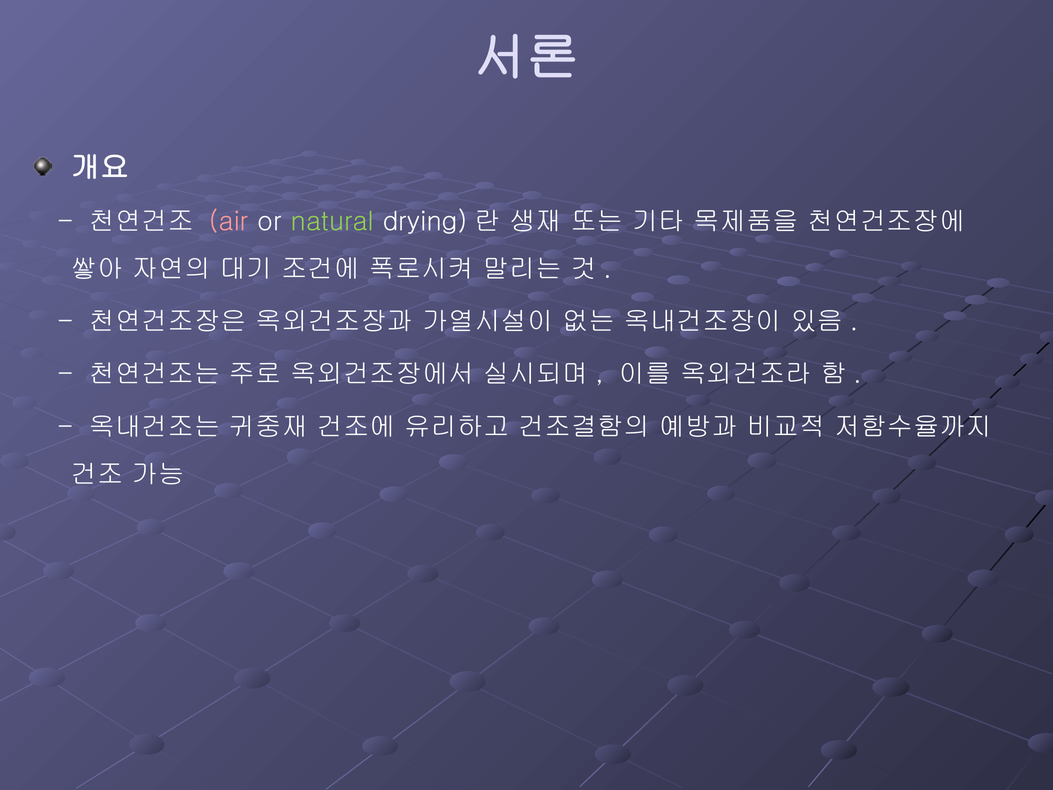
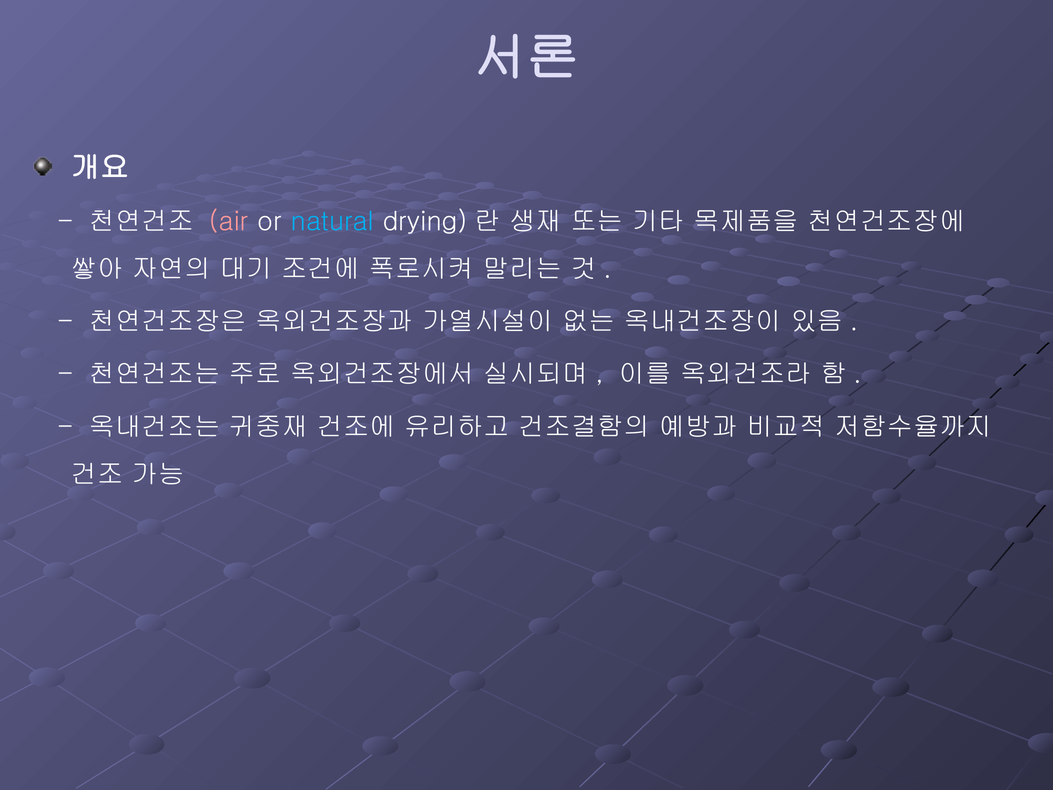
natural colour: light green -> light blue (332, 221)
